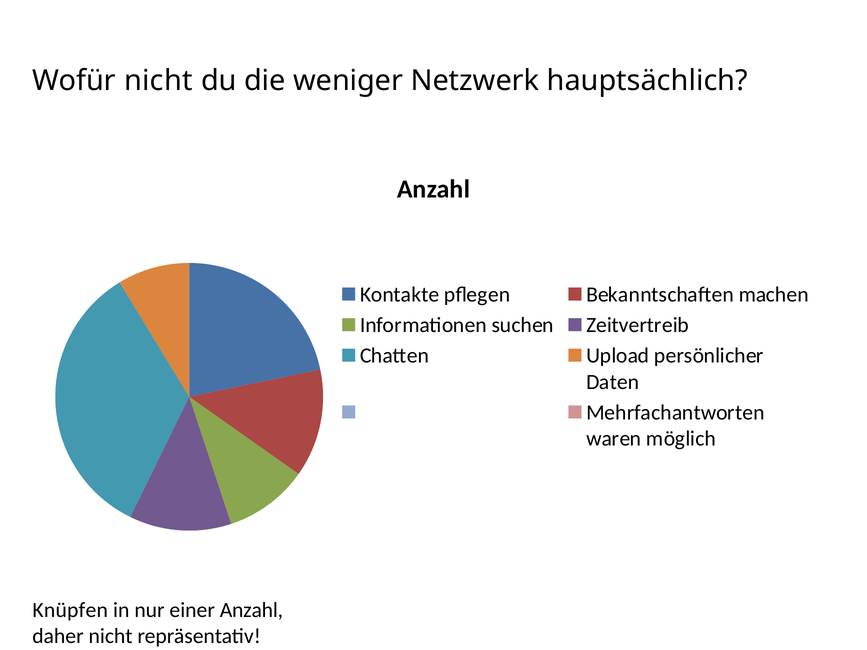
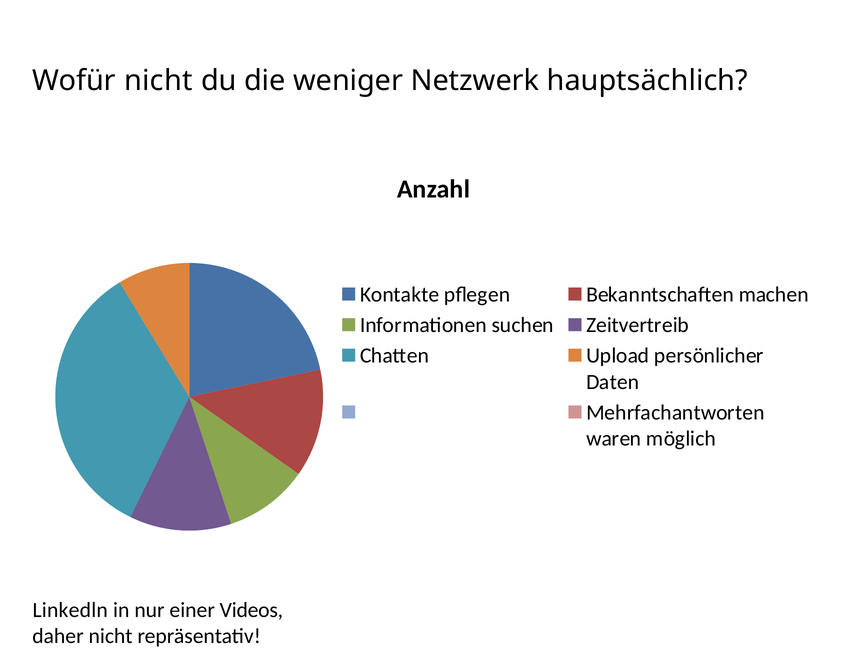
Knüpfen: Knüpfen -> Linkedln (70, 610)
einer Anzahl: Anzahl -> Videos (251, 610)
